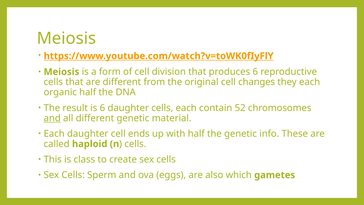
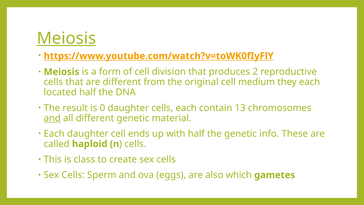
Meiosis underline: none -> present (66, 38)
produces 6: 6 -> 2 (255, 72)
changes: changes -> medium (257, 82)
organic: organic -> located (60, 92)
is 6: 6 -> 0 (102, 108)
52: 52 -> 13 (240, 108)
